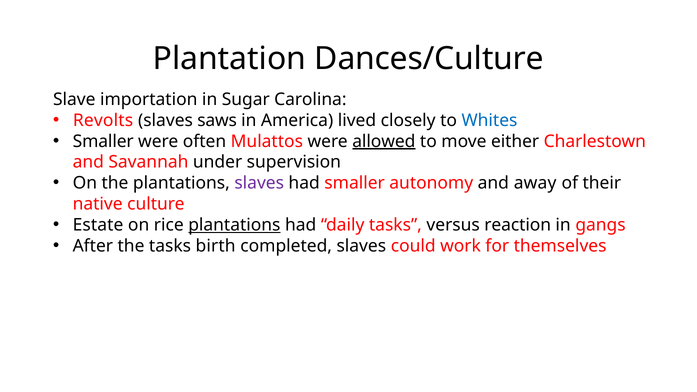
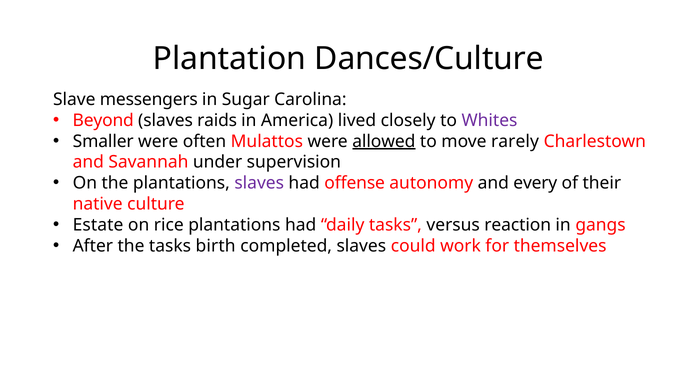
importation: importation -> messengers (149, 99)
Revolts: Revolts -> Beyond (103, 120)
saws: saws -> raids (217, 120)
Whites colour: blue -> purple (489, 120)
either: either -> rarely (515, 141)
had smaller: smaller -> offense (355, 183)
away: away -> every (535, 183)
plantations underline: present -> none (234, 225)
